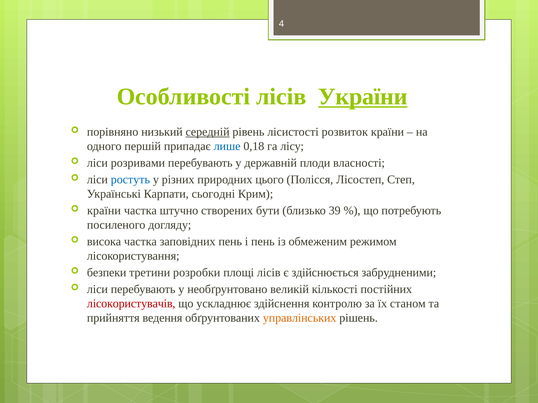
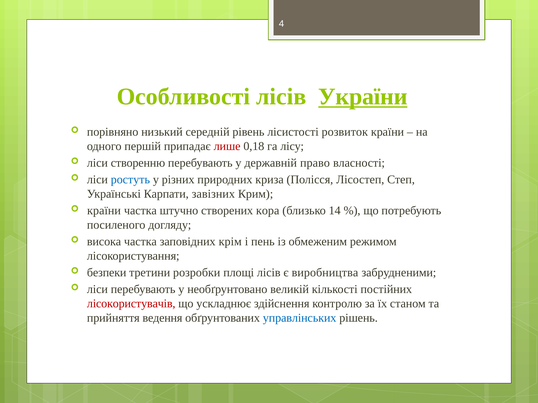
середній underline: present -> none (208, 132)
лише colour: blue -> red (227, 146)
розривами: розривами -> створенню (138, 163)
плоди: плоди -> право (315, 163)
цього: цього -> криза (270, 180)
сьогодні: сьогодні -> завізних (213, 194)
бути: бути -> кора (268, 211)
39: 39 -> 14 (335, 211)
заповідних пень: пень -> крім (230, 242)
здійснюється: здійснюється -> виробництва (325, 273)
управлінських colour: orange -> blue (300, 318)
